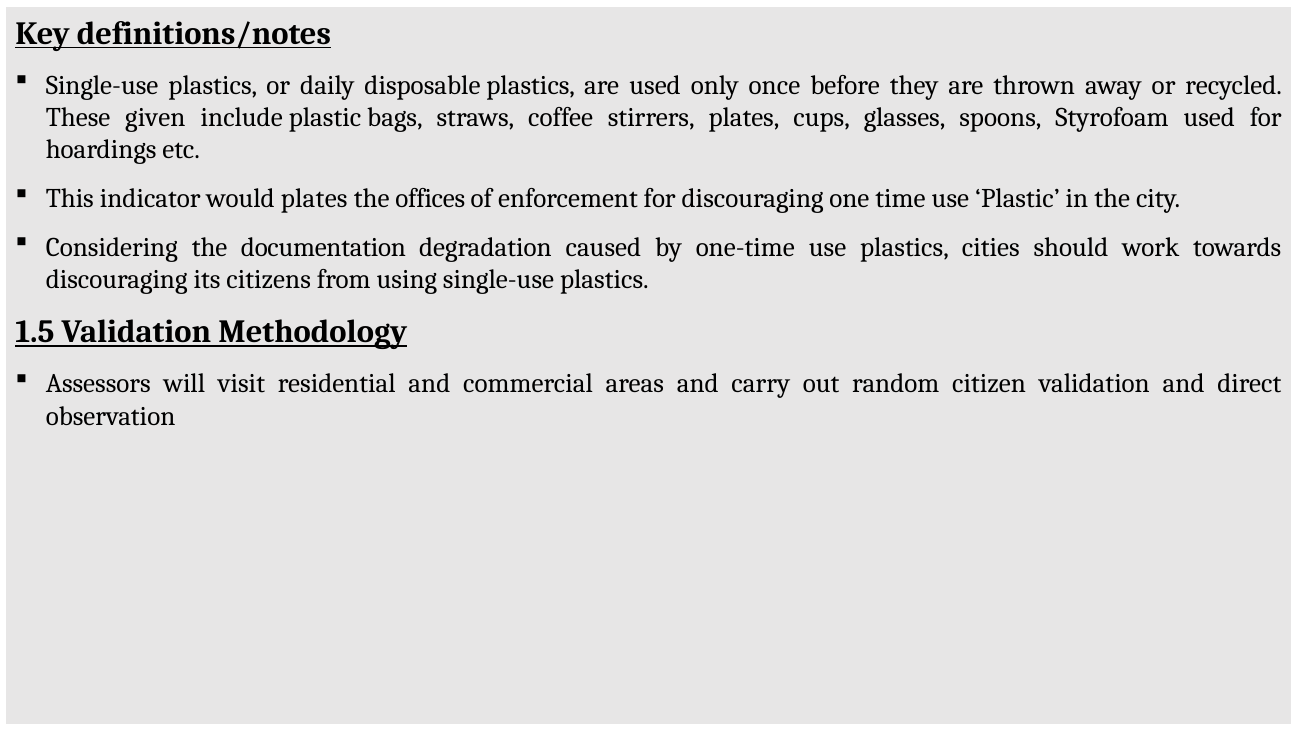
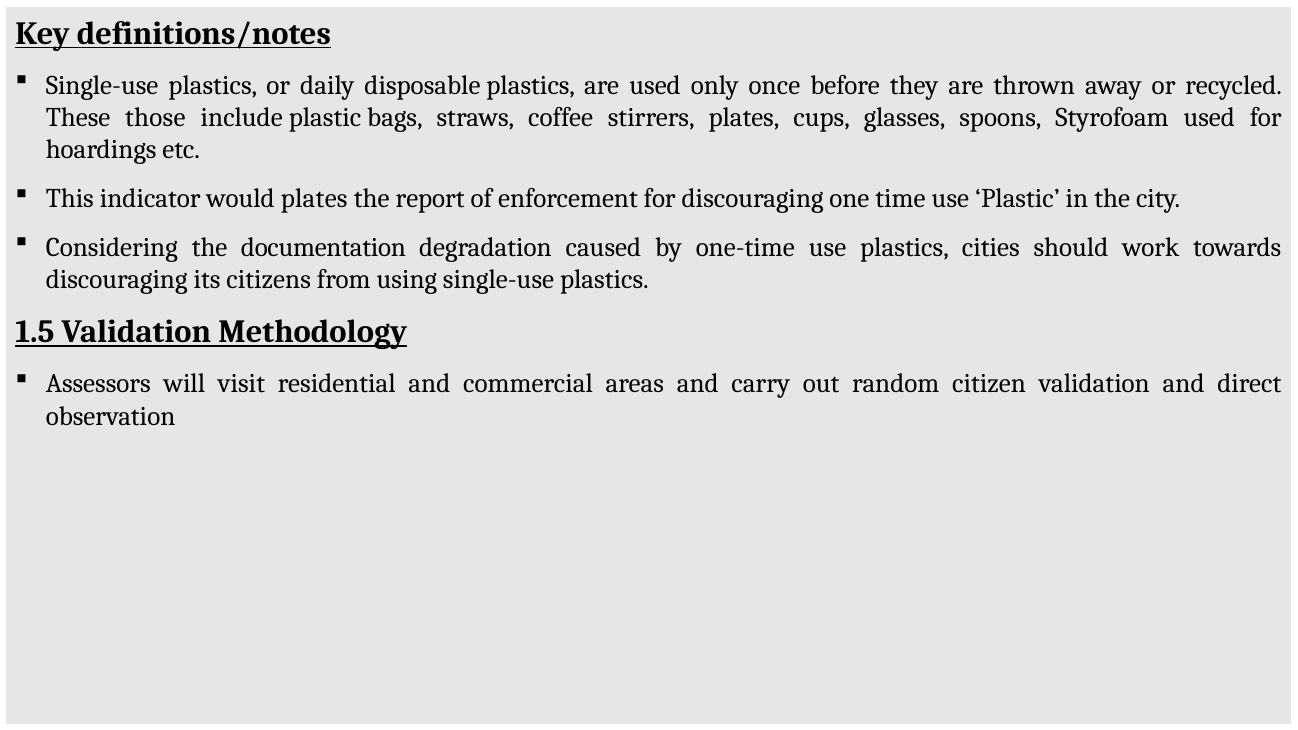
given: given -> those (155, 118)
offices: offices -> report (430, 199)
